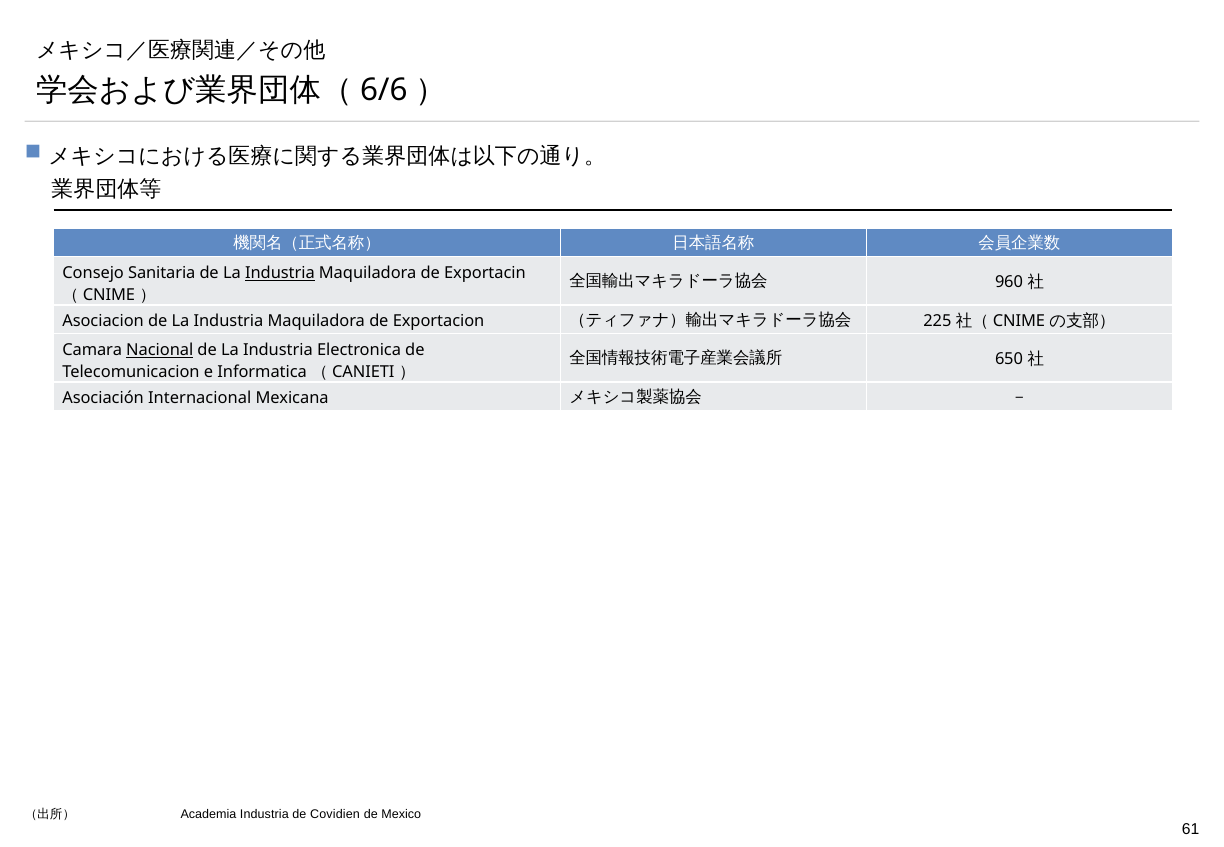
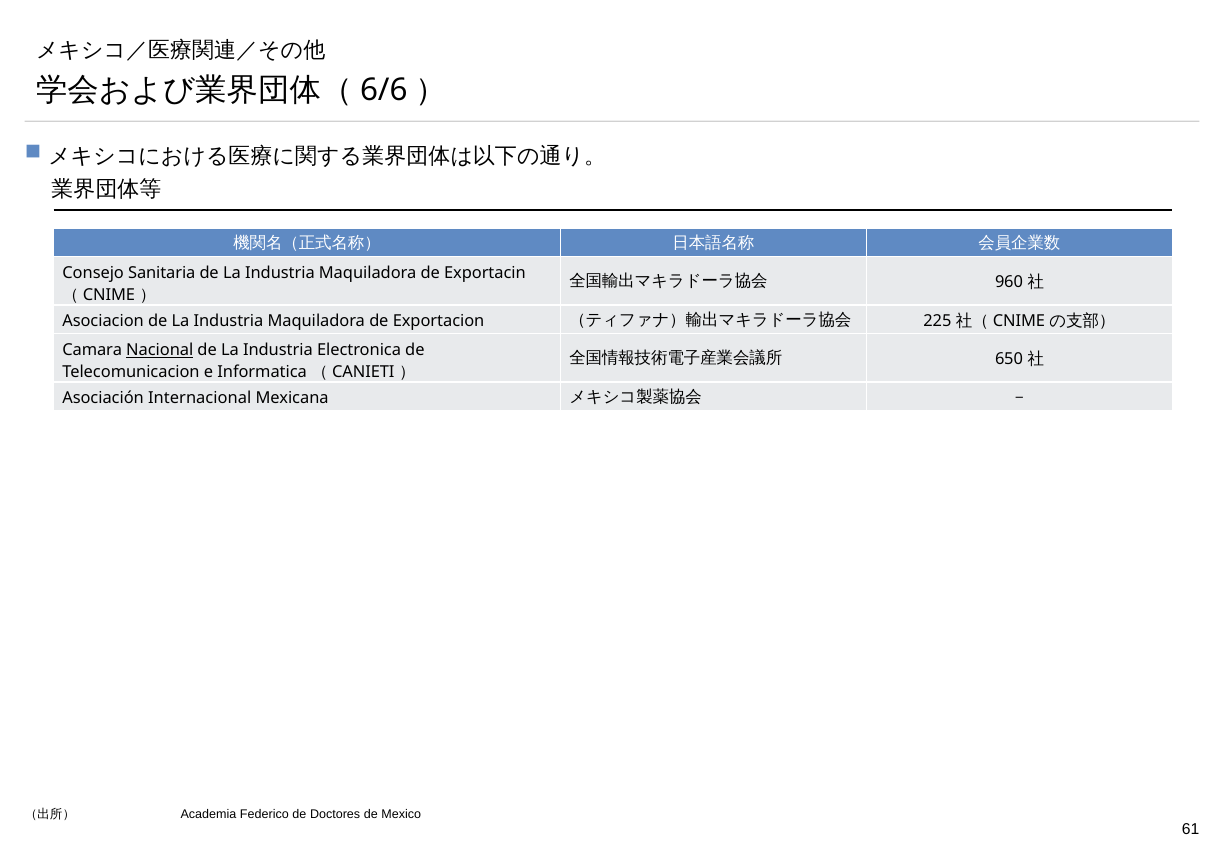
Industria underline: present -> none (280, 273)
Academia Industria: Industria -> Federico (264, 815)
Covidien: Covidien -> Doctores (335, 815)
